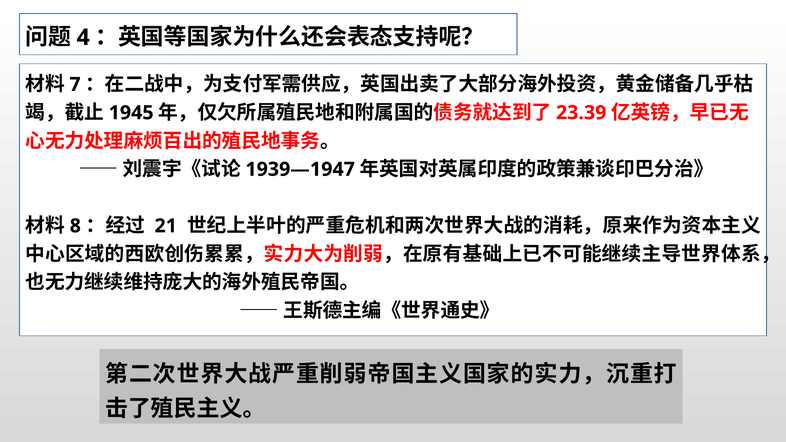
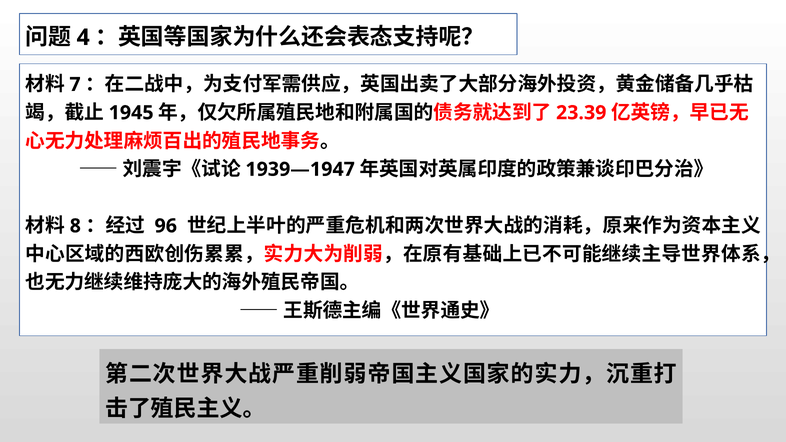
21: 21 -> 96 (166, 226)
